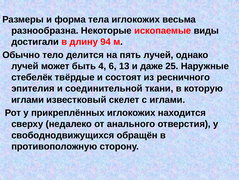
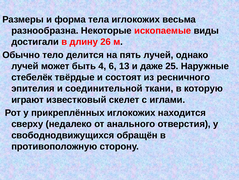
94: 94 -> 26 (106, 42)
иглами: иглами -> играют (28, 99)
